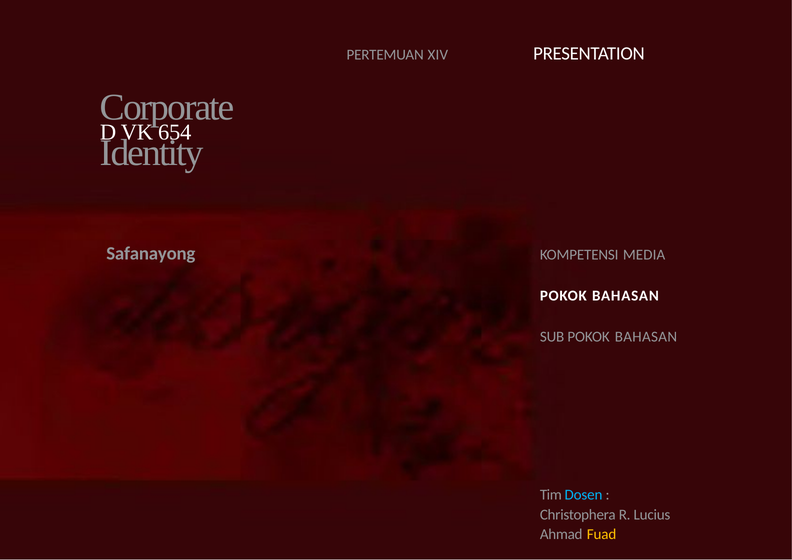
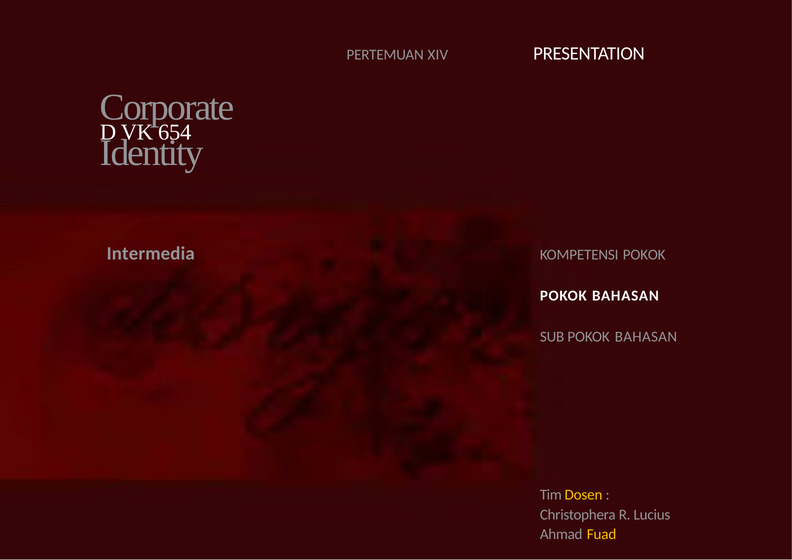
Safanayong: Safanayong -> Intermedia (151, 254)
KOMPETENSI MEDIA: MEDIA -> POKOK (644, 255)
Dosen colour: light blue -> yellow (583, 495)
